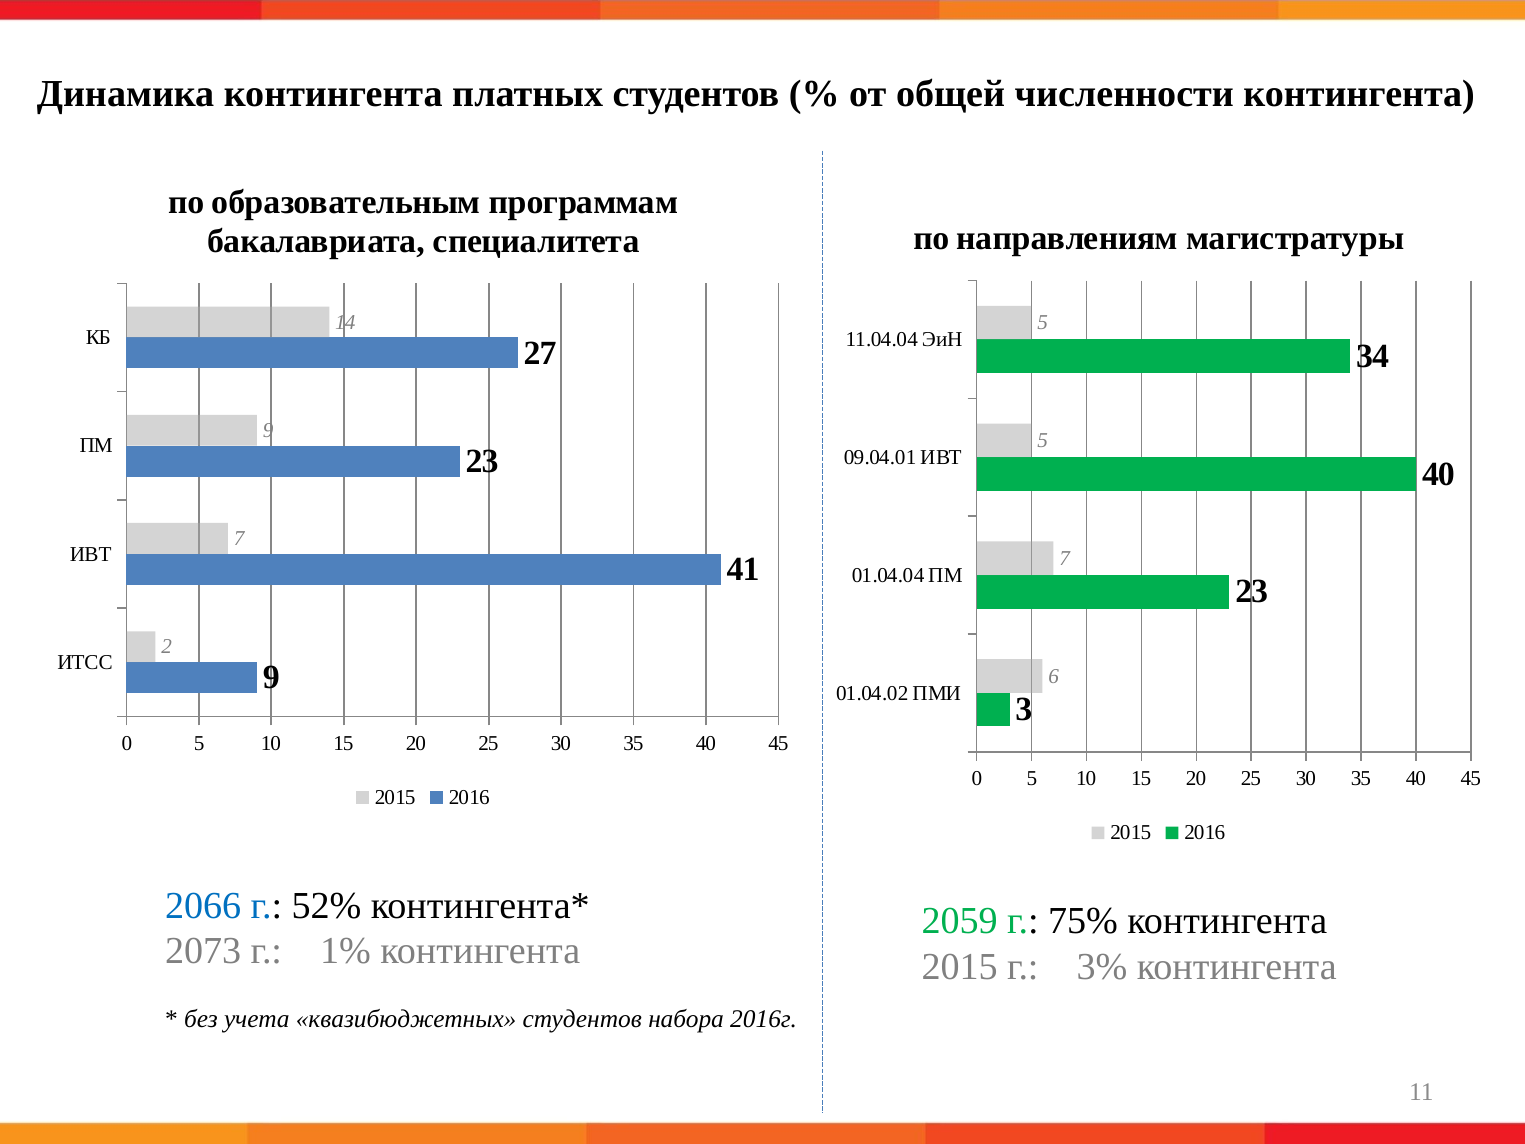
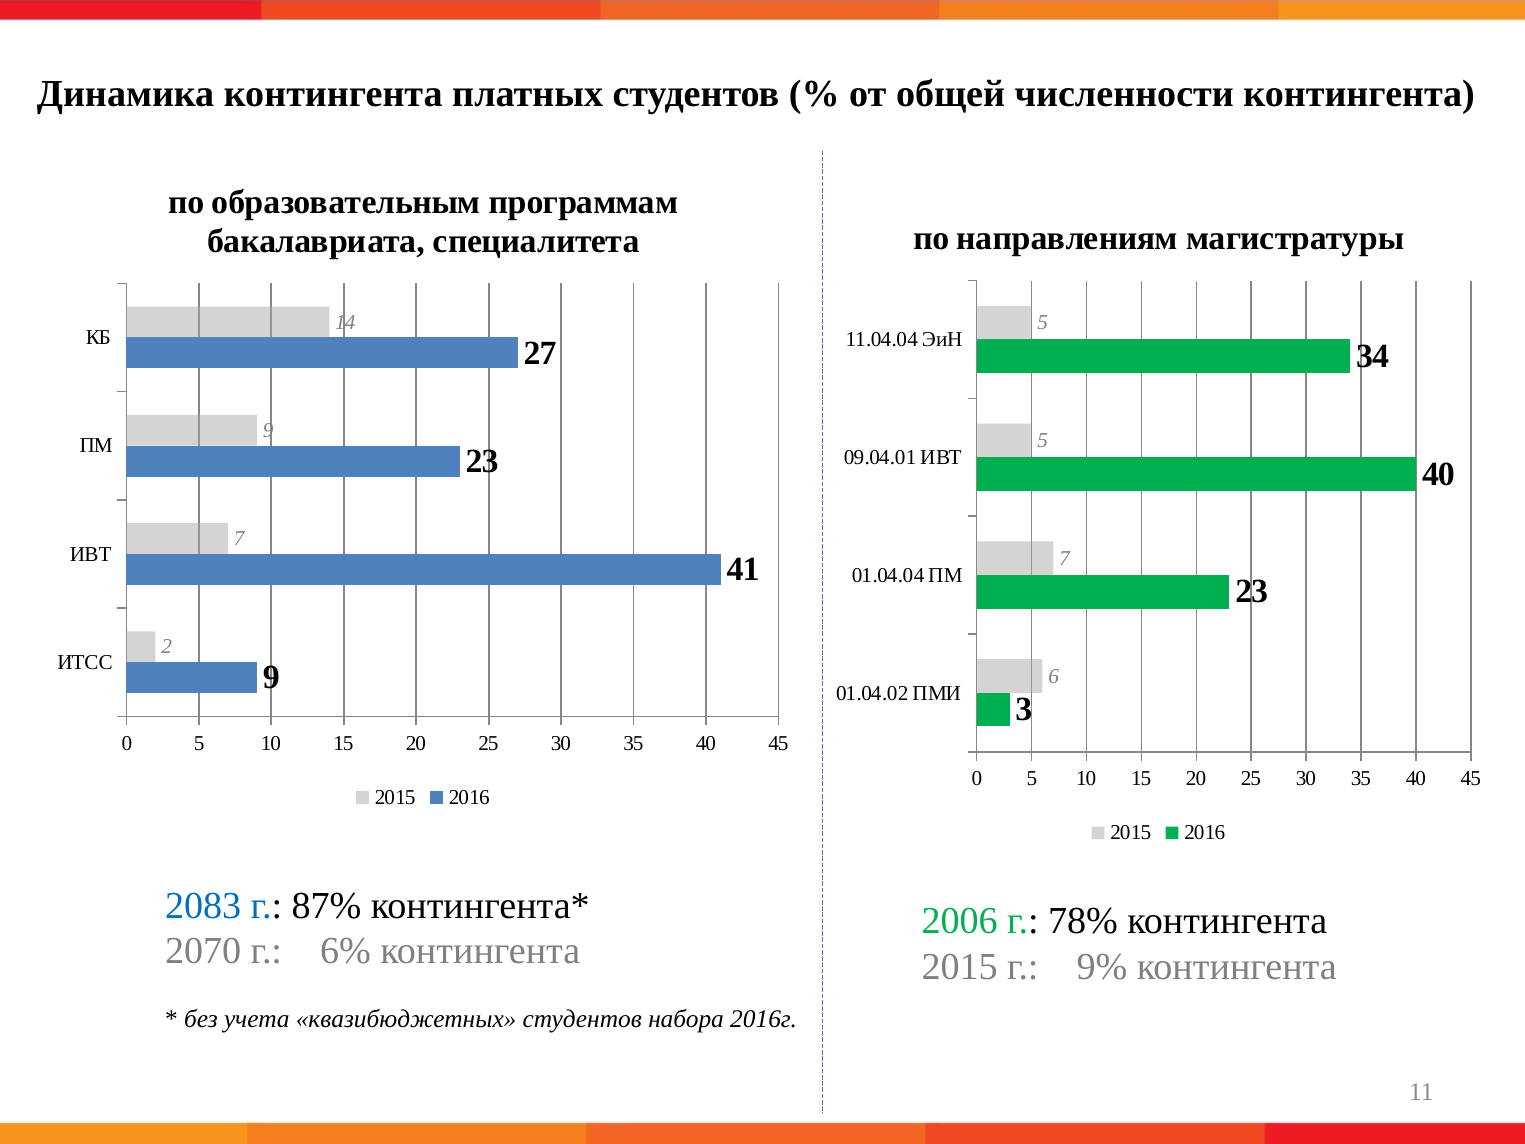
2066: 2066 -> 2083 (203, 905)
52%: 52% -> 87% (327, 905)
2059: 2059 -> 2006 (960, 921)
75%: 75% -> 78% (1083, 921)
2073: 2073 -> 2070 (203, 951)
1%: 1% -> 6% (346, 951)
3%: 3% -> 9% (1102, 966)
